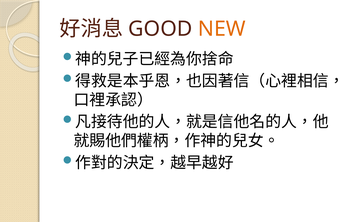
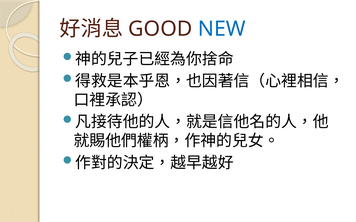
NEW colour: orange -> blue (222, 29)
